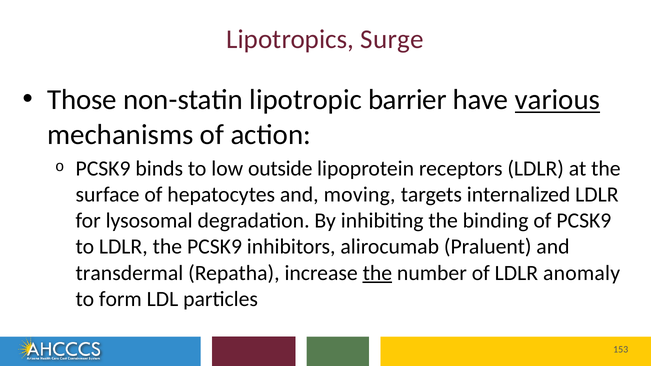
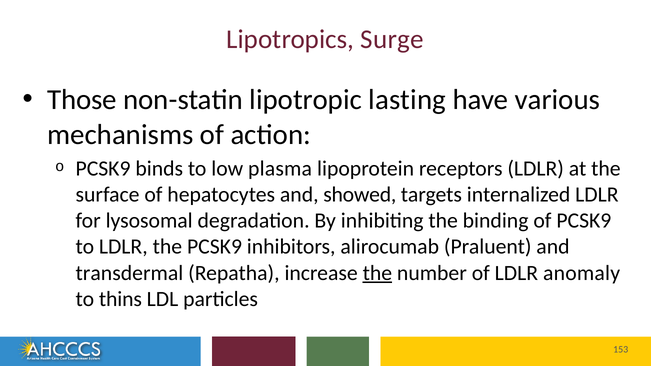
barrier: barrier -> lasting (407, 100)
various underline: present -> none (557, 100)
outside: outside -> plasma (280, 169)
moving: moving -> showed (360, 195)
form: form -> thins (120, 299)
